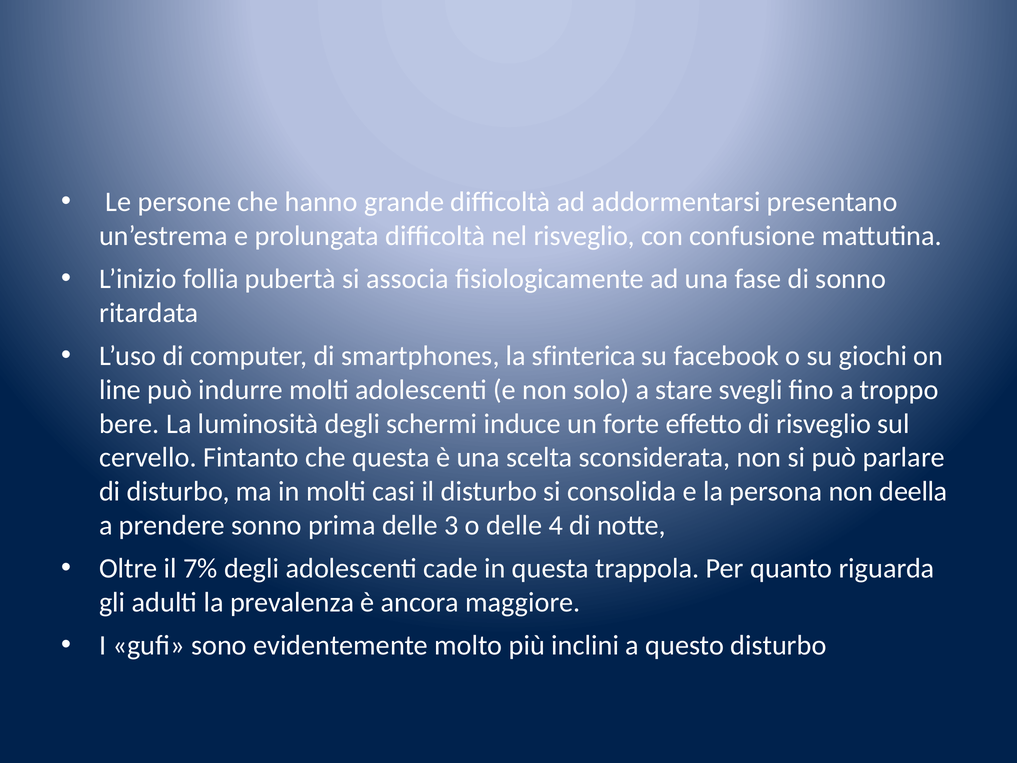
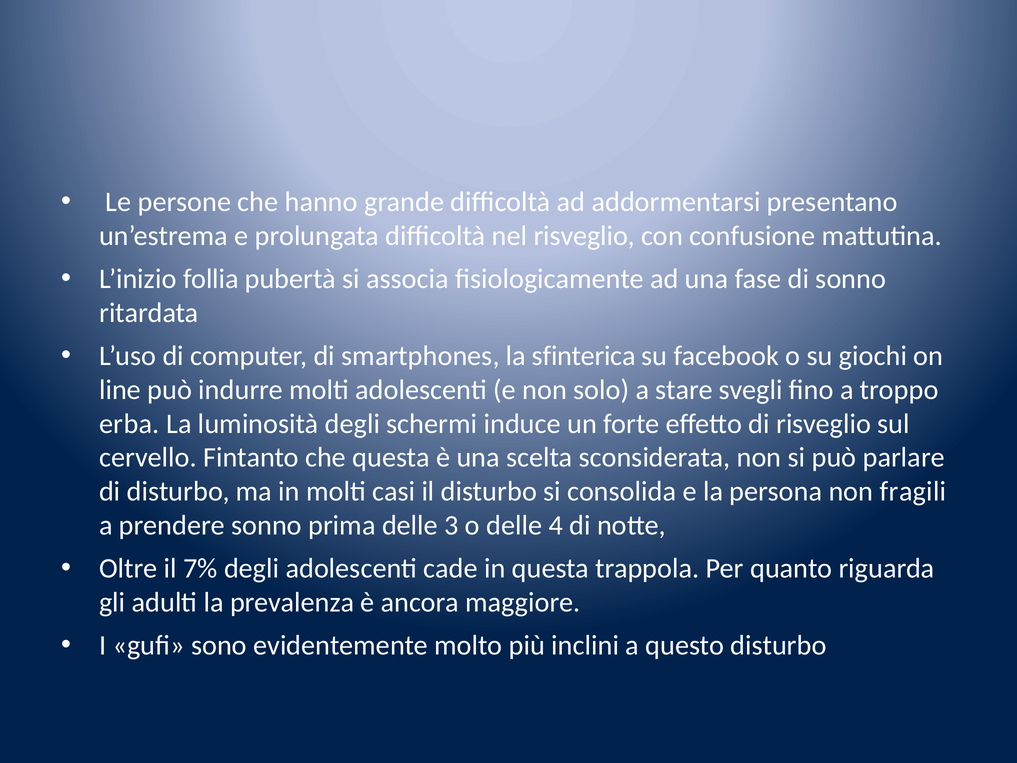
bere: bere -> erba (129, 424)
deella: deella -> fragili (913, 491)
